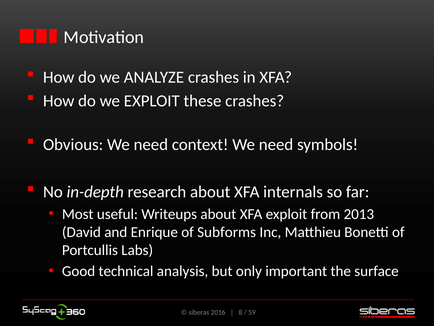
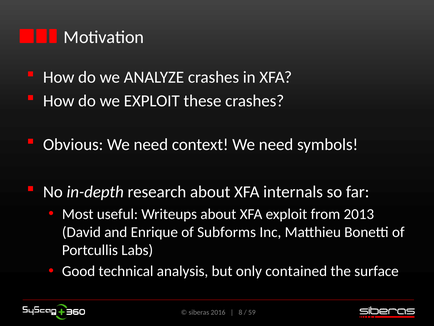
important: important -> contained (296, 271)
